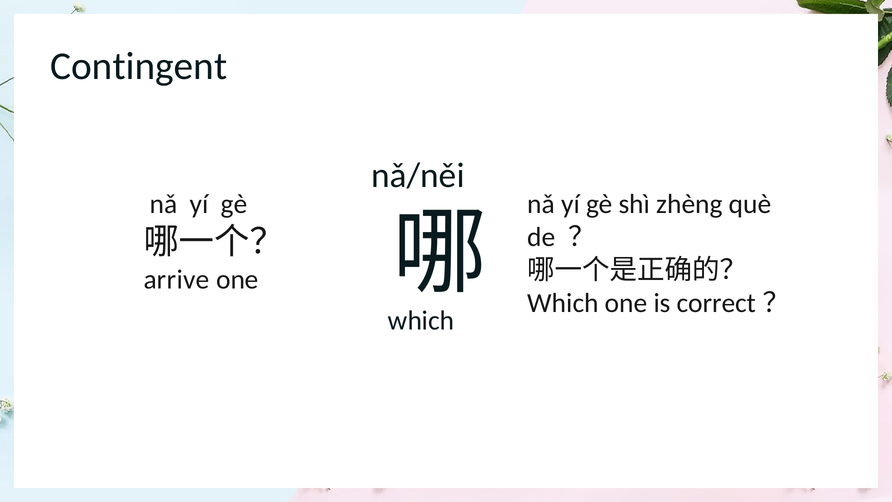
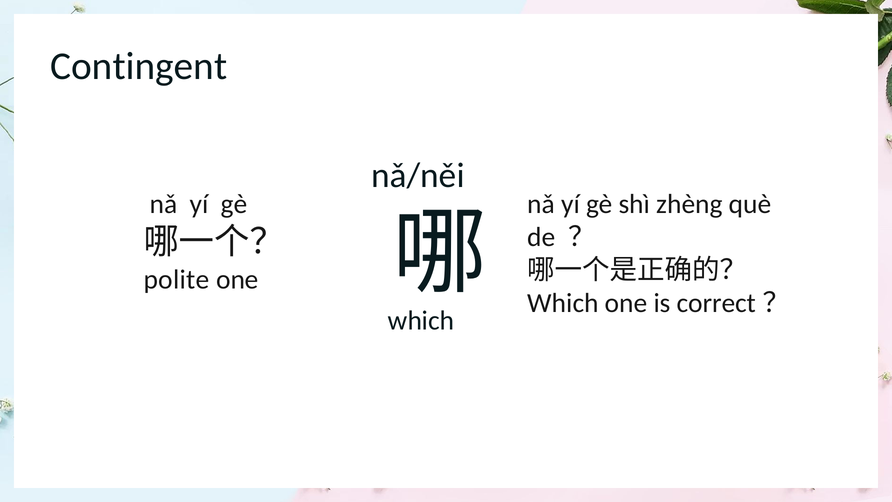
arrive: arrive -> polite (177, 279)
